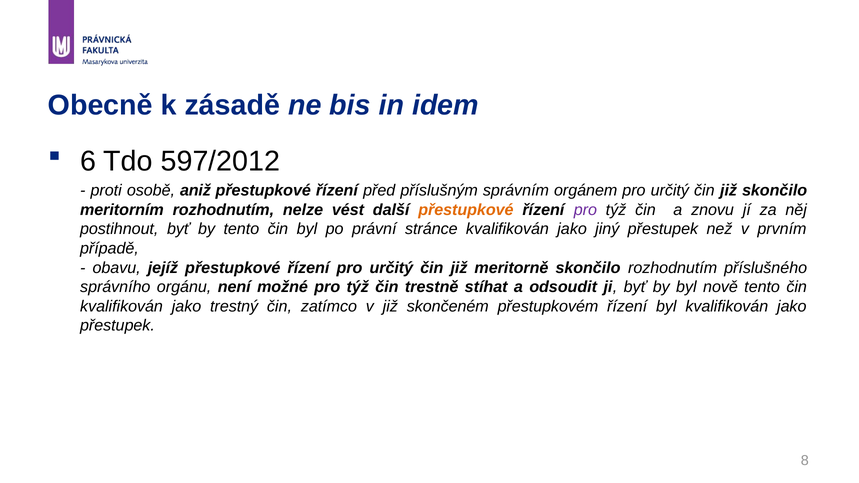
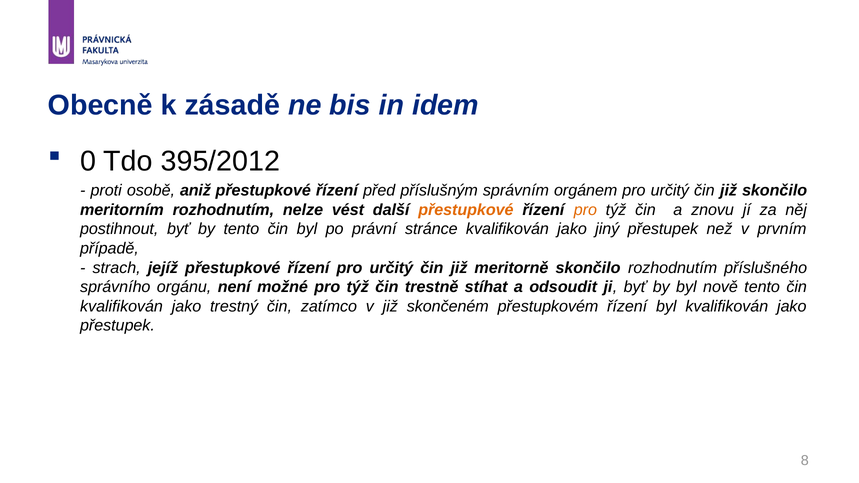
6: 6 -> 0 (88, 161)
597/2012: 597/2012 -> 395/2012 (220, 161)
pro colour: purple -> orange (585, 210)
obavu: obavu -> strach (117, 268)
